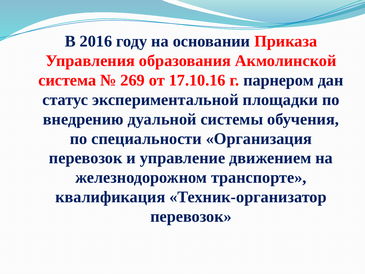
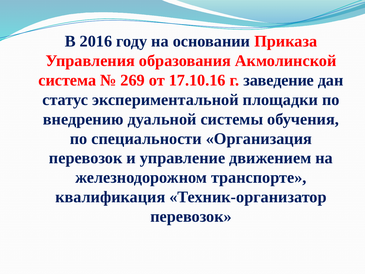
парнером: парнером -> заведение (279, 80)
